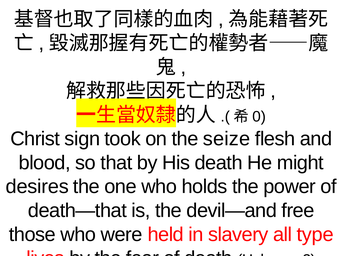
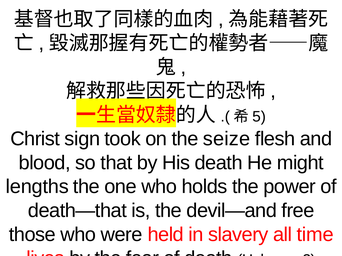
0: 0 -> 5 (259, 117)
desires: desires -> lengths (37, 187)
type: type -> time (315, 235)
